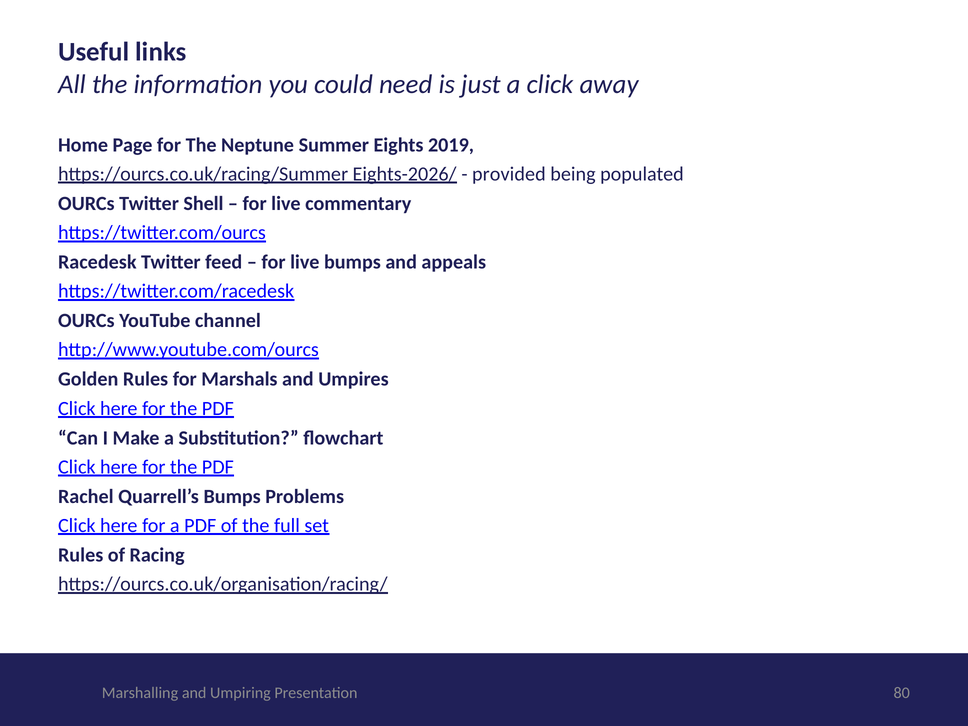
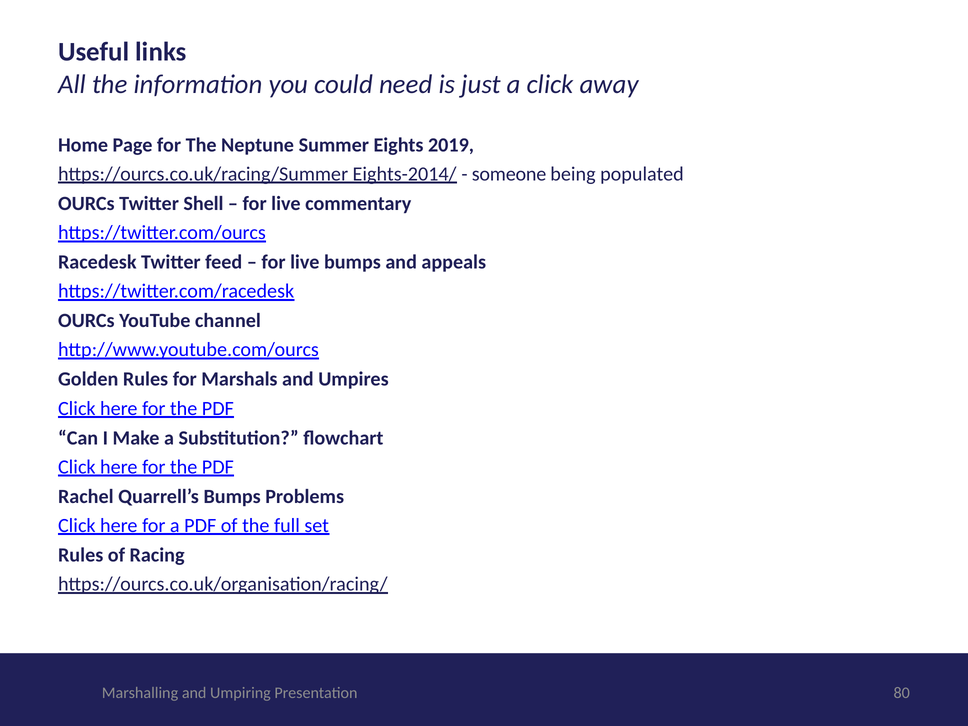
Eights-2026/: Eights-2026/ -> Eights-2014/ (405, 174)
provided: provided -> someone (509, 174)
